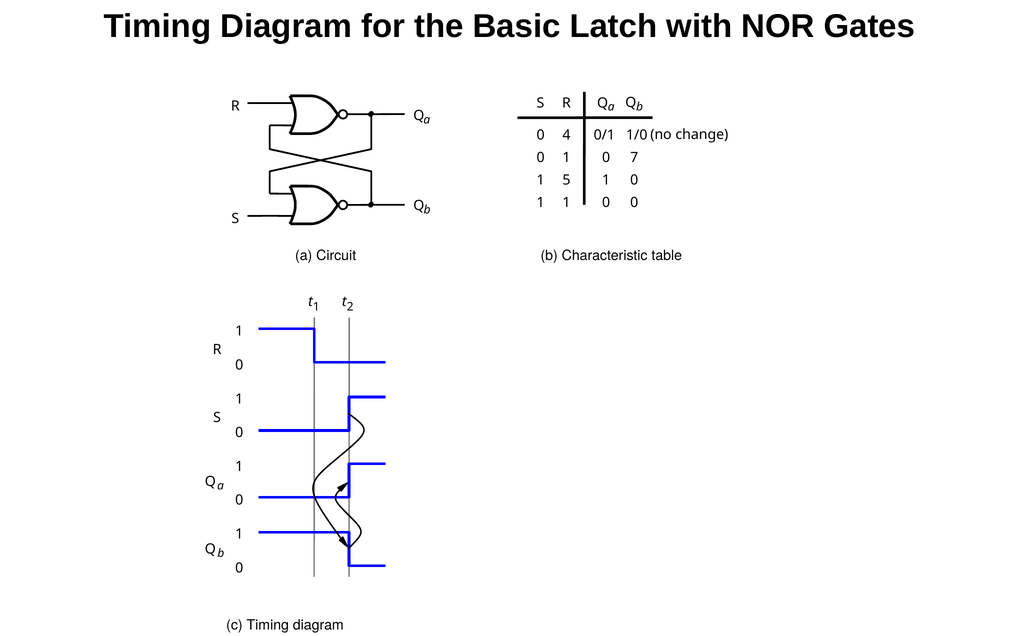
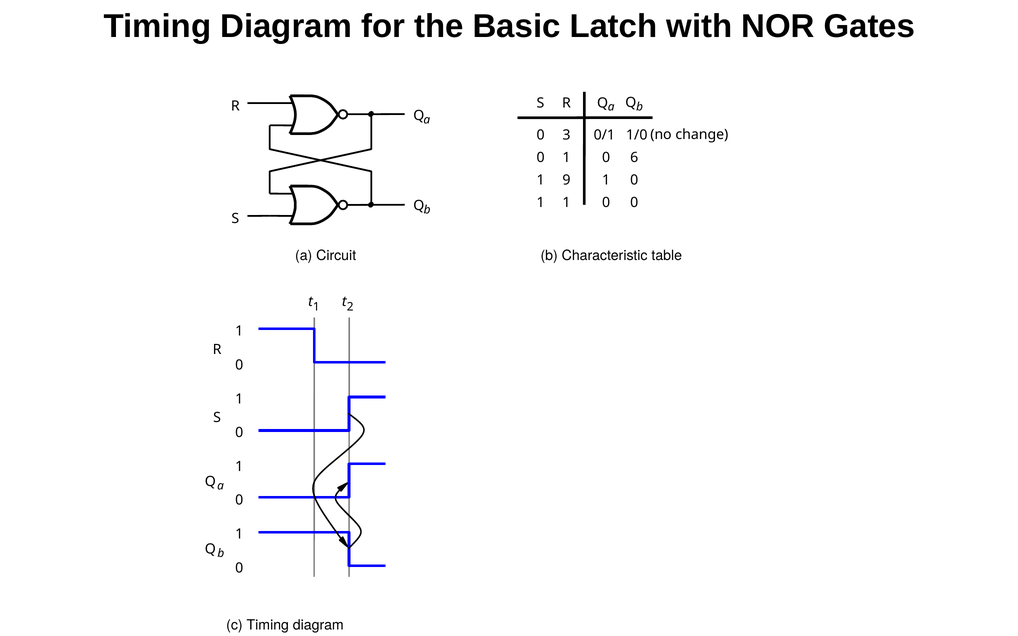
0 4: 4 -> 3 (567, 135)
0 7: 7 -> 6 (634, 157)
1 5: 5 -> 9 (567, 180)
